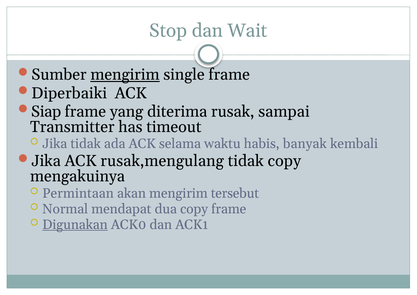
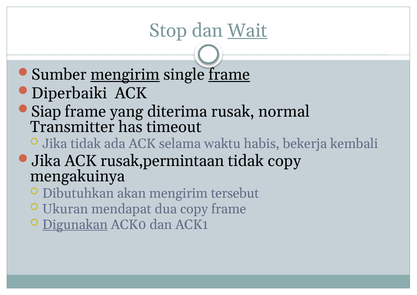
Wait underline: none -> present (248, 31)
frame underline: none -> present (229, 75)
sampai: sampai -> normal (284, 112)
banyak: banyak -> bekerja (305, 144)
rusak,mengulang: rusak,mengulang -> rusak,permintaan (162, 161)
Permintaan: Permintaan -> Dibutuhkan (78, 193)
Normal: Normal -> Ukuran (65, 209)
